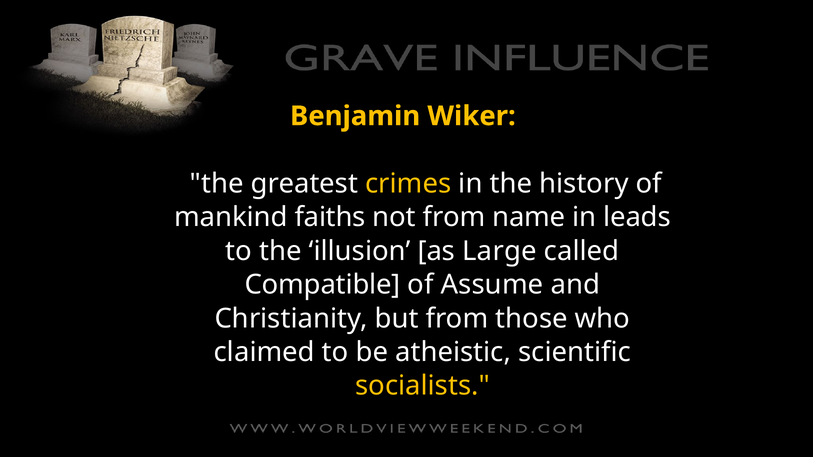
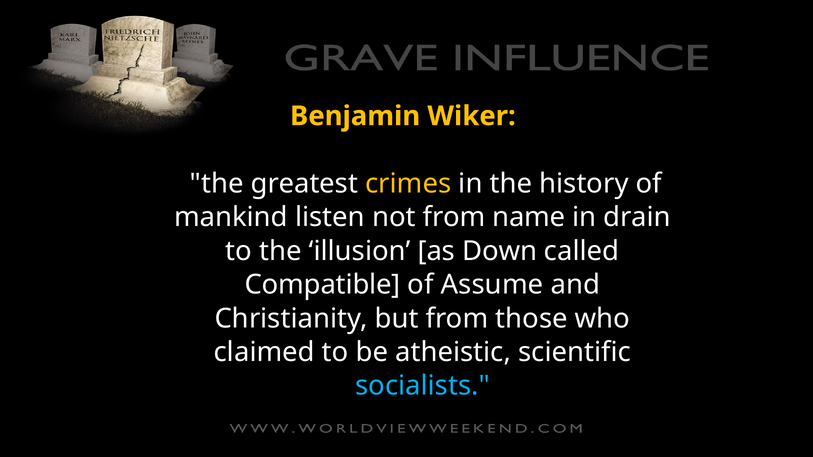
faiths: faiths -> listen (330, 217)
leads: leads -> drain (637, 217)
Large: Large -> Down (500, 251)
socialists colour: yellow -> light blue (423, 386)
